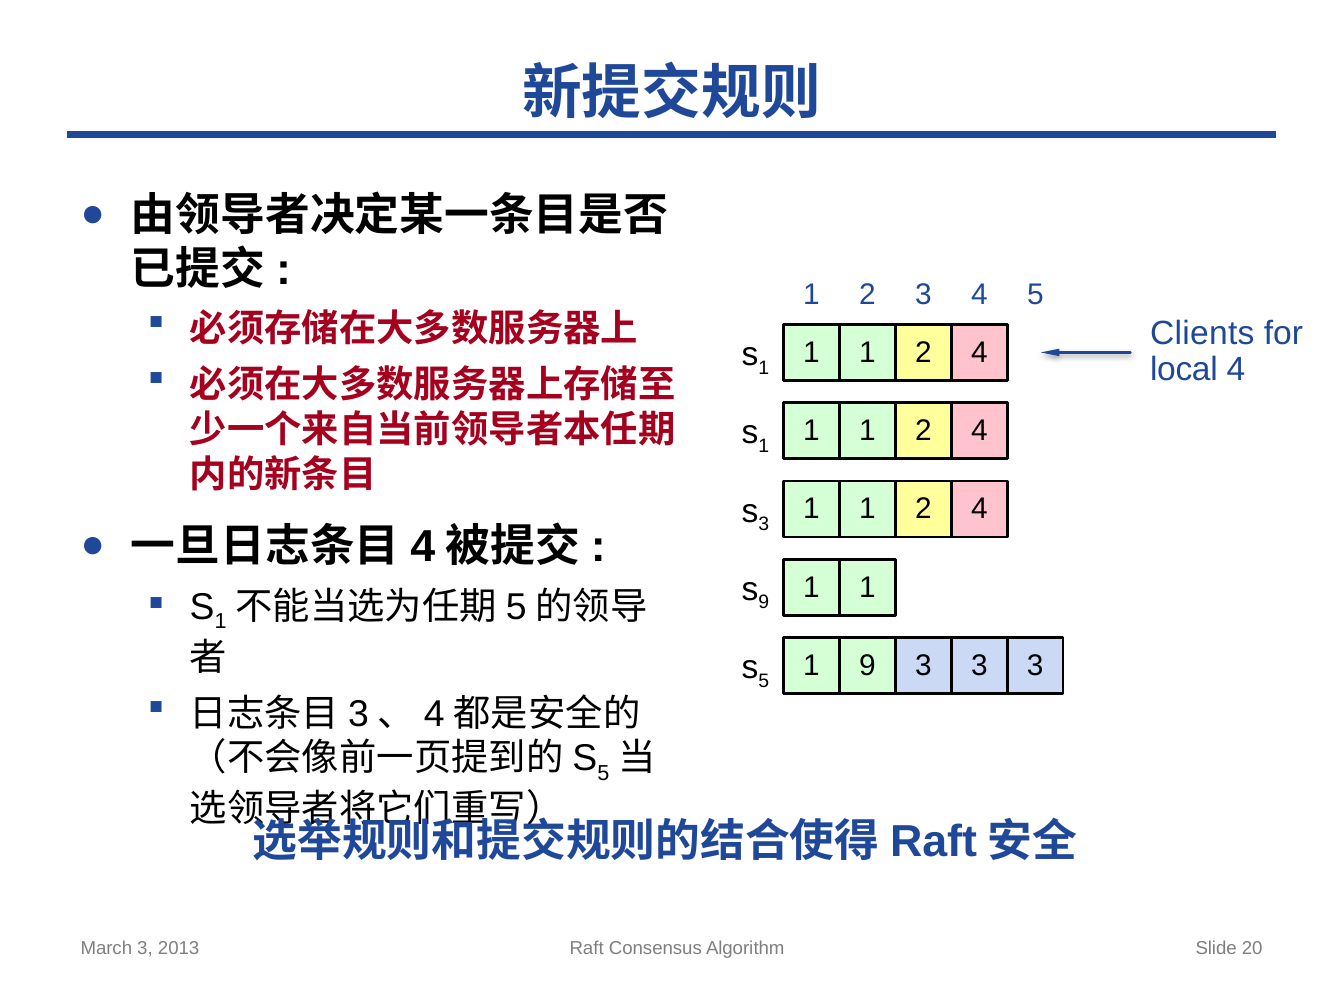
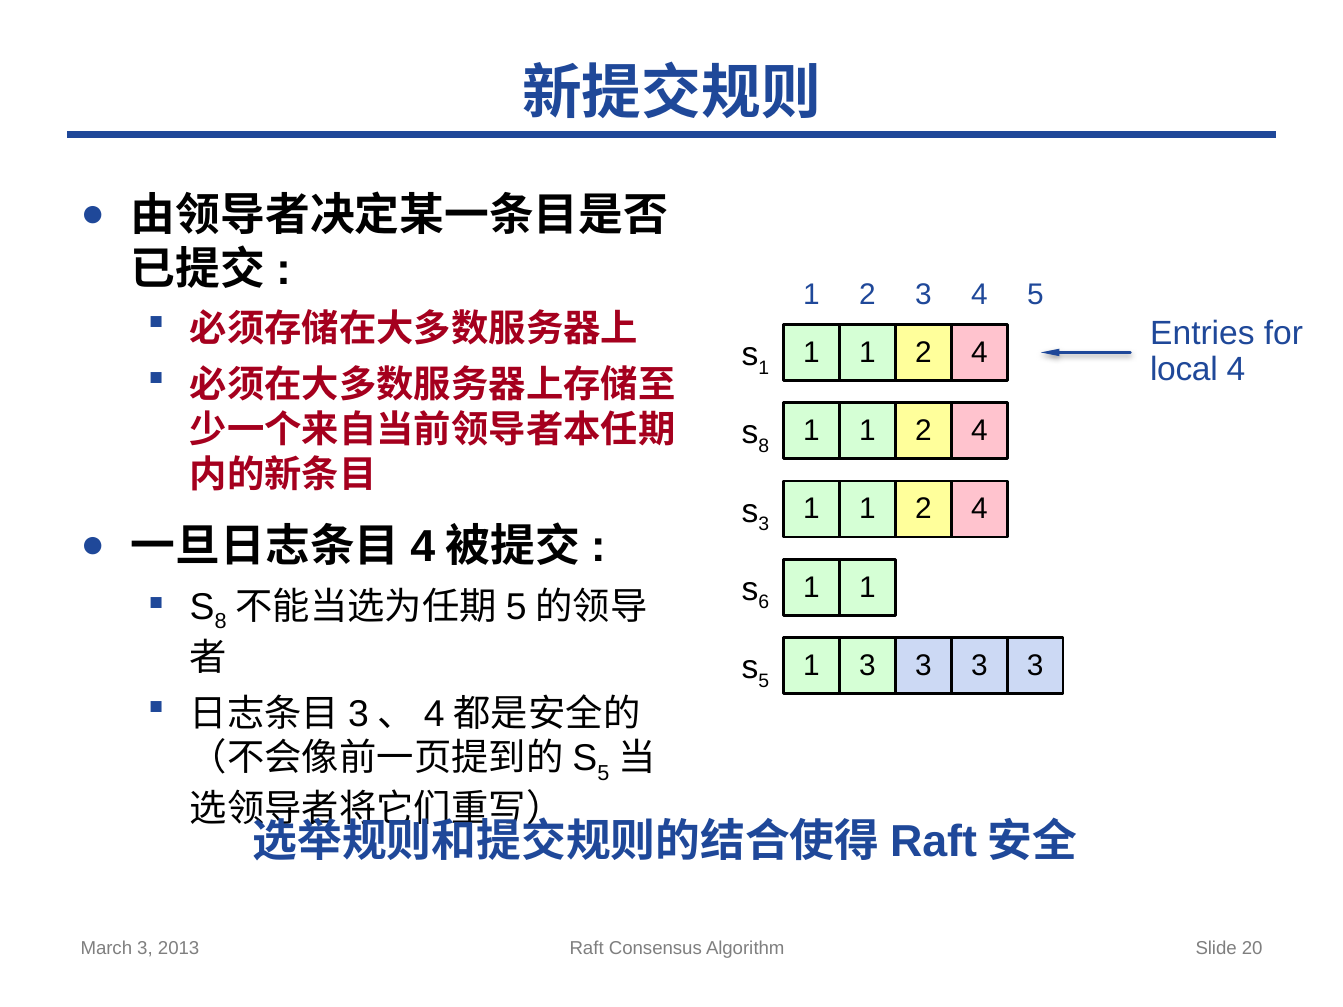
Clients: Clients -> Entries (1202, 334)
1: 1 -> 8 (764, 446)
9: 9 -> 6 (764, 603)
1: 1 -> 8 (221, 622)
1 9: 9 -> 3 (867, 666)
